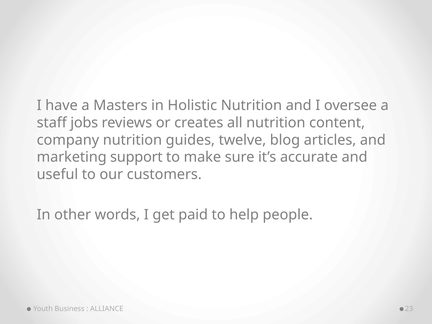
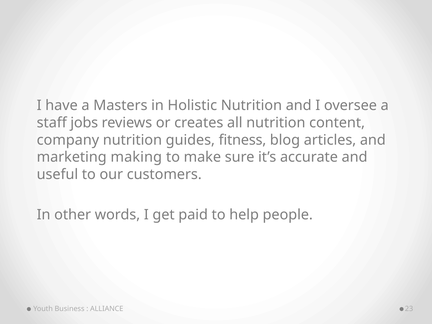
twelve: twelve -> fitness (242, 140)
support: support -> making (136, 157)
